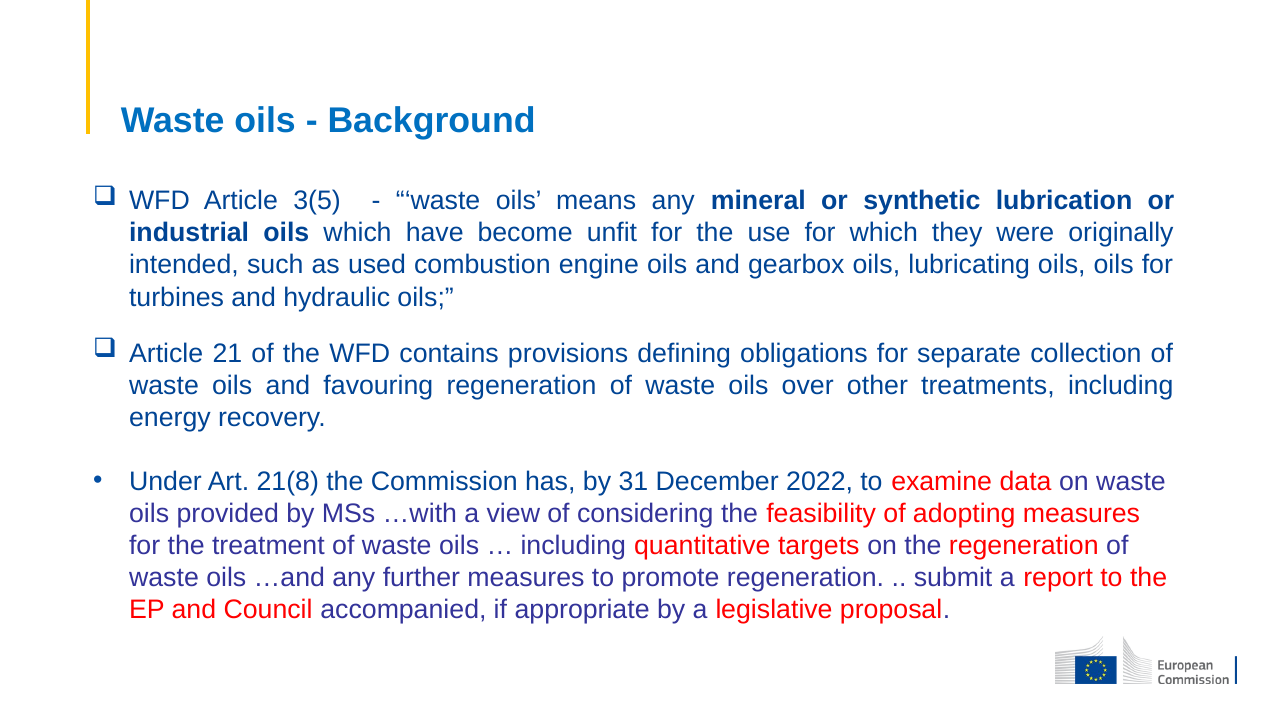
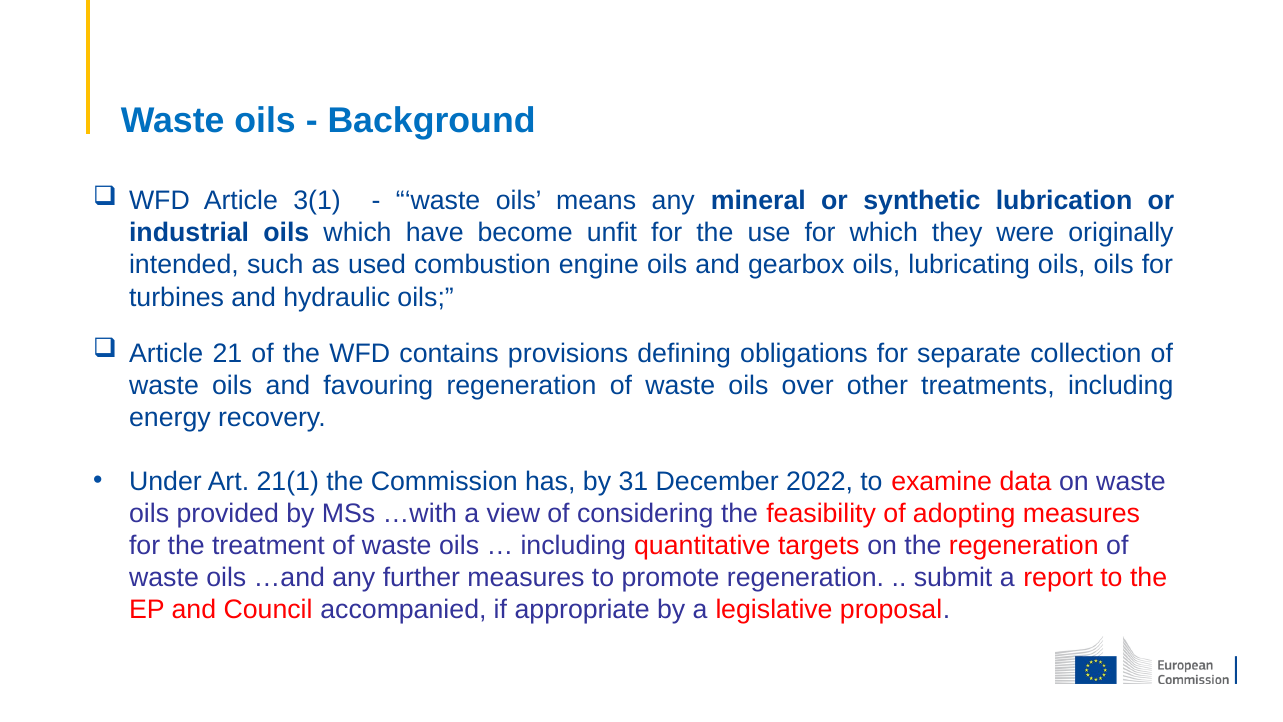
3(5: 3(5 -> 3(1 (317, 201)
21(8: 21(8 -> 21(1 (288, 482)
